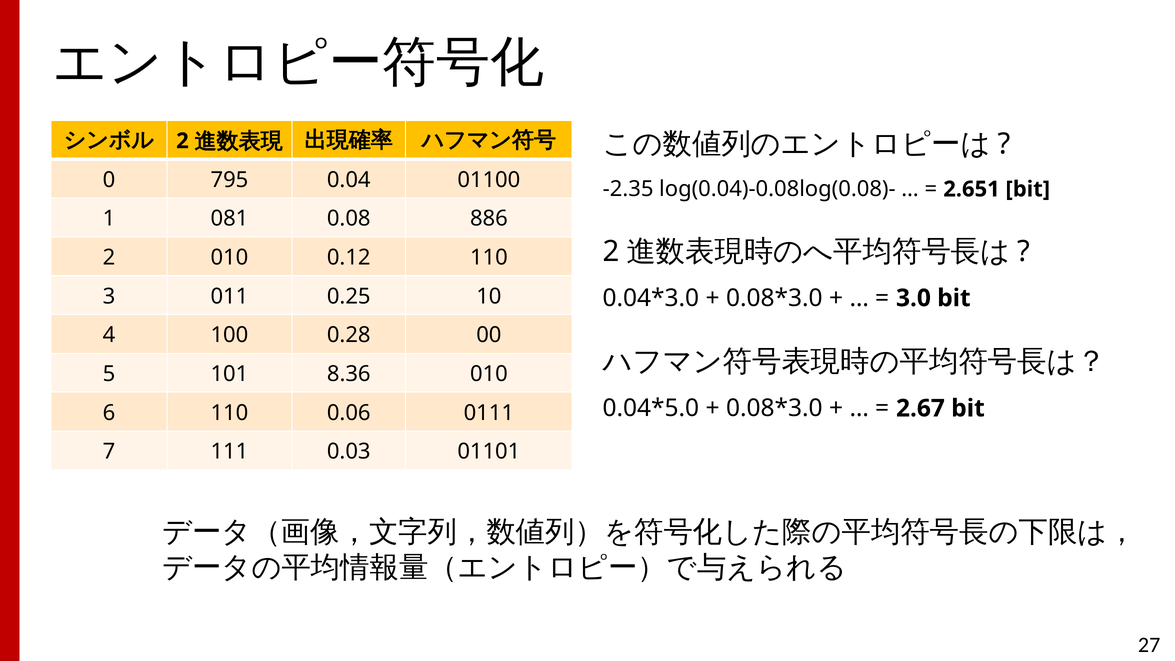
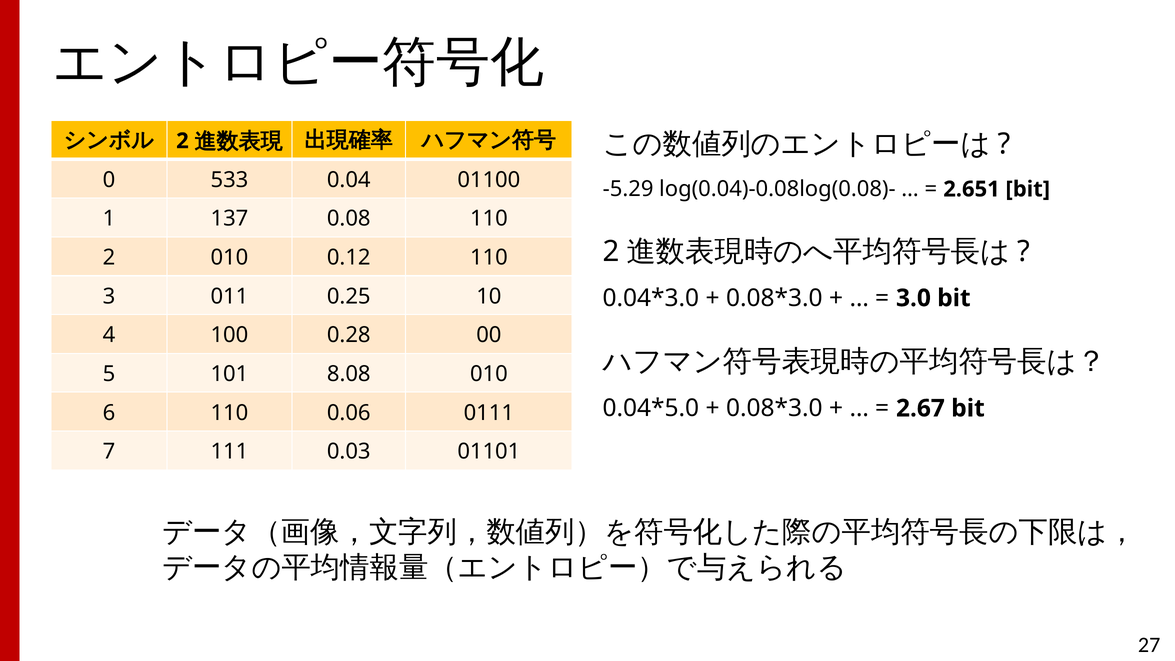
795: 795 -> 533 (229, 180)
-2.35: -2.35 -> -5.29 (628, 189)
081: 081 -> 137 (229, 219)
0.08 886: 886 -> 110 (489, 219)
8.36: 8.36 -> 8.08 (349, 374)
